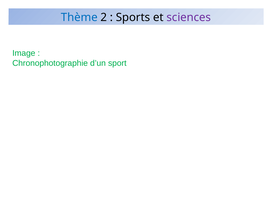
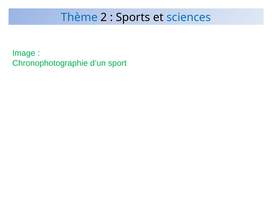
sciences colour: purple -> blue (189, 17)
